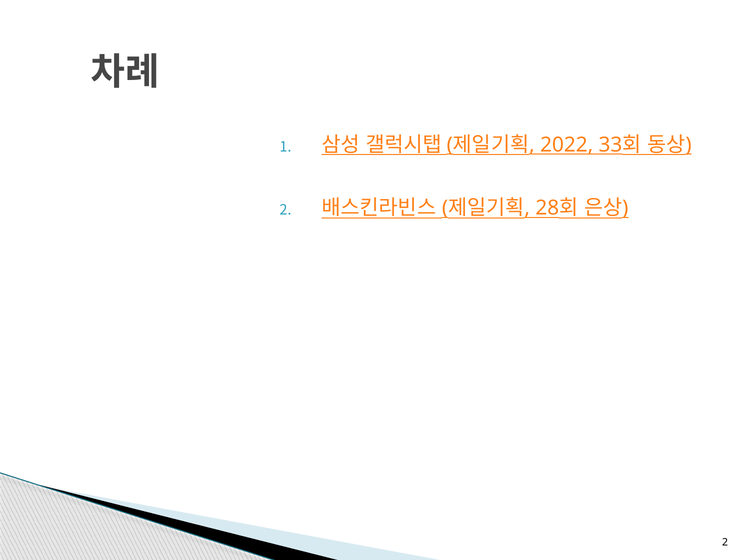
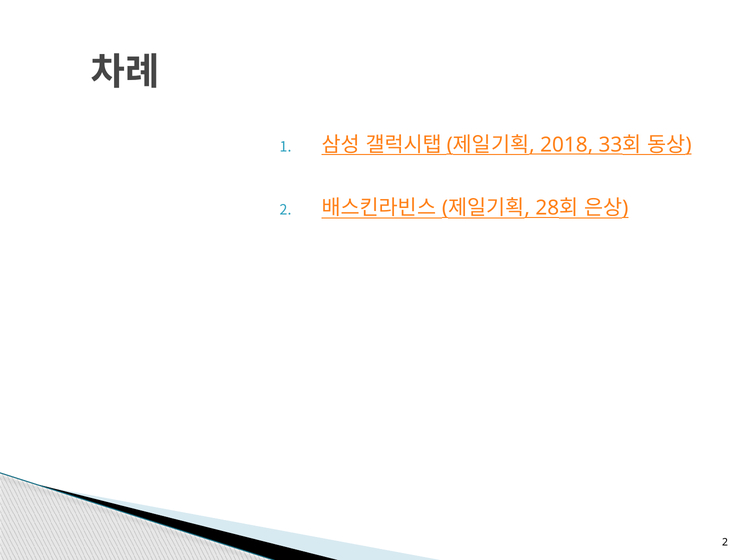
2022: 2022 -> 2018 (567, 145)
